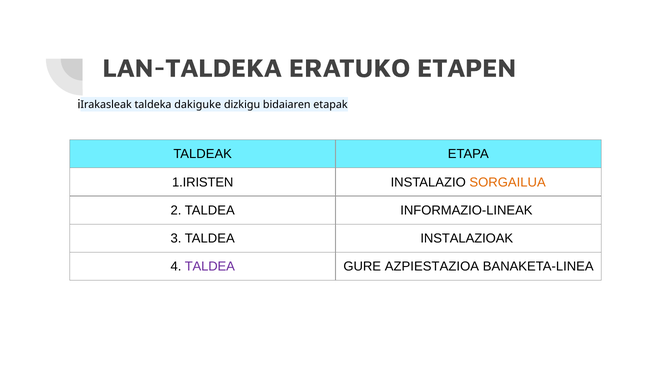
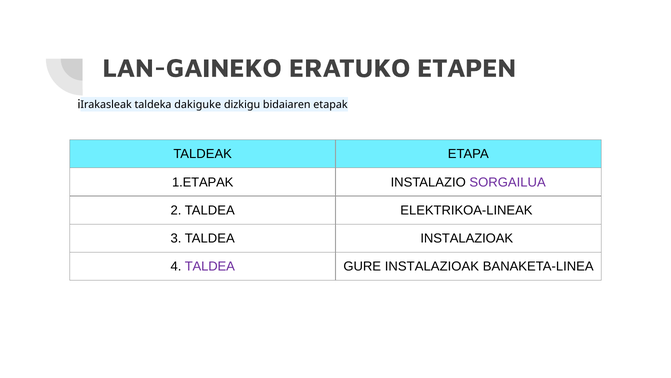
LAN-TALDEKA: LAN-TALDEKA -> LAN-GAINEKO (192, 68)
1.IRISTEN: 1.IRISTEN -> 1.ETAPAK (203, 182)
SORGAILUA colour: orange -> purple (508, 182)
INFORMAZIO-LINEAK: INFORMAZIO-LINEAK -> ELEKTRIKOA-LINEAK (466, 210)
GURE AZPIESTAZIOA: AZPIESTAZIOA -> INSTALAZIOAK (432, 266)
